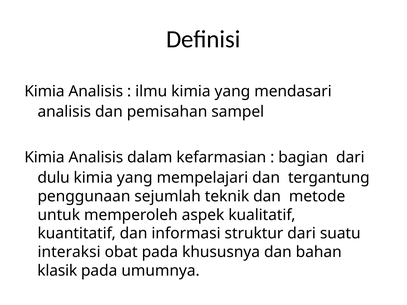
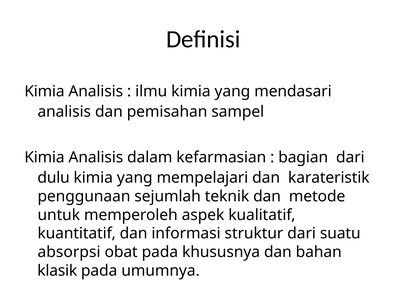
tergantung: tergantung -> karateristik (329, 178)
interaksi: interaksi -> absorpsi (69, 252)
